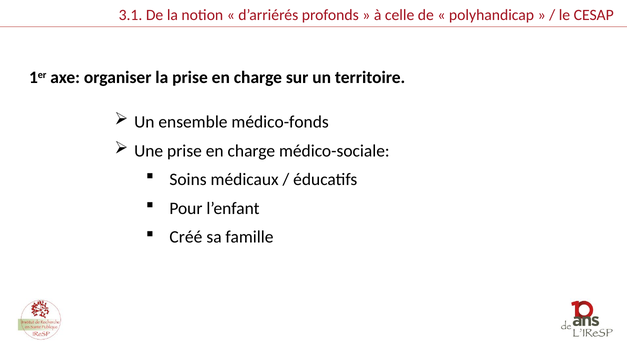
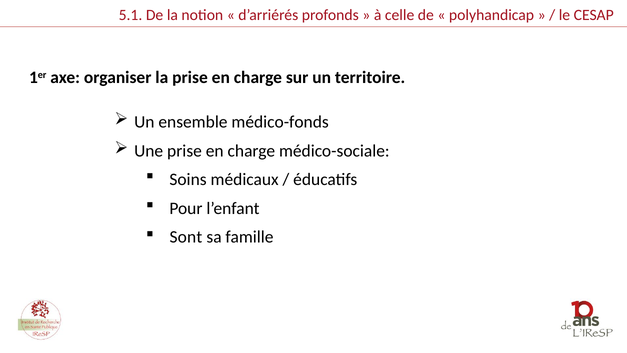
3.1: 3.1 -> 5.1 (131, 15)
Créé: Créé -> Sont (186, 237)
